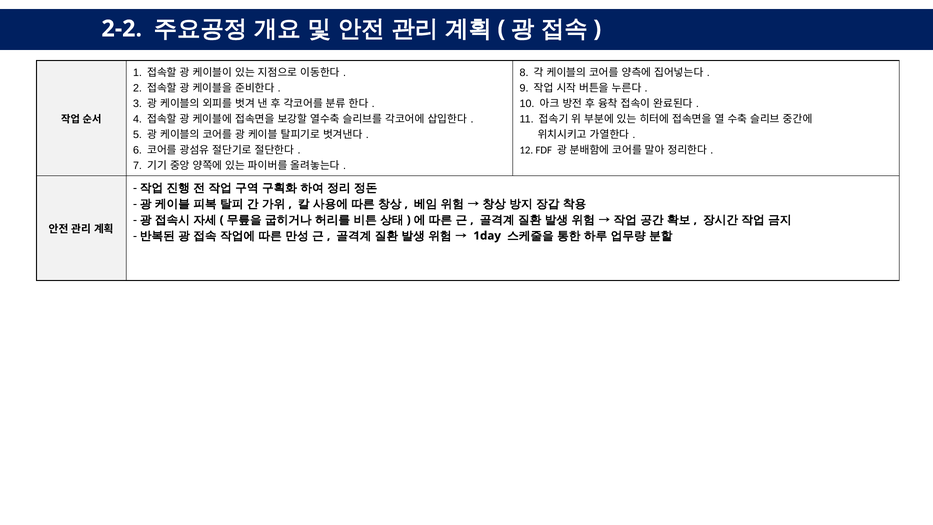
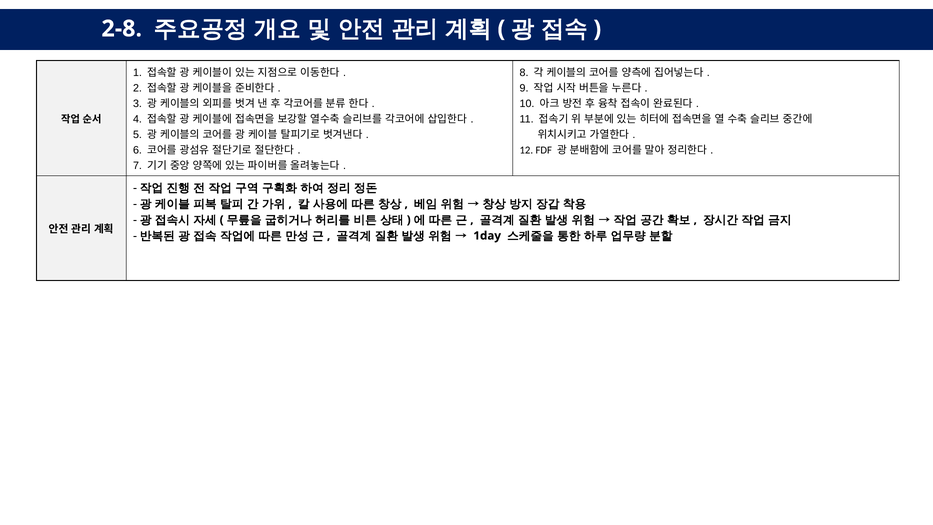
2-2: 2-2 -> 2-8 (122, 29)
